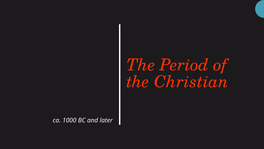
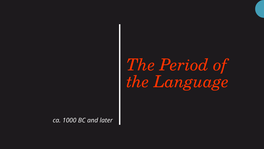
Christian: Christian -> Language (191, 82)
